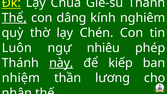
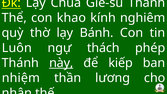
Thể underline: present -> none (14, 18)
dâng: dâng -> khao (71, 18)
Chén: Chén -> Bánh (97, 33)
nhiêu: nhiêu -> thách (103, 48)
